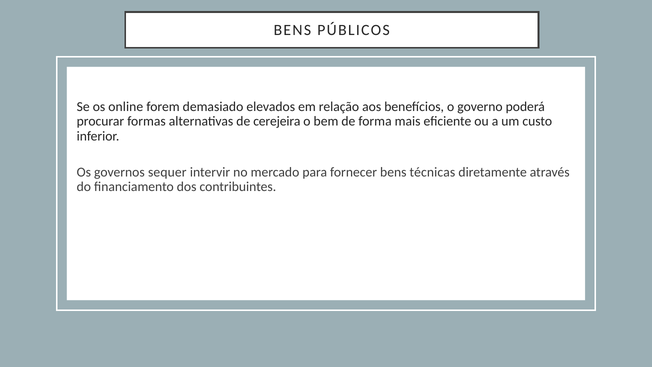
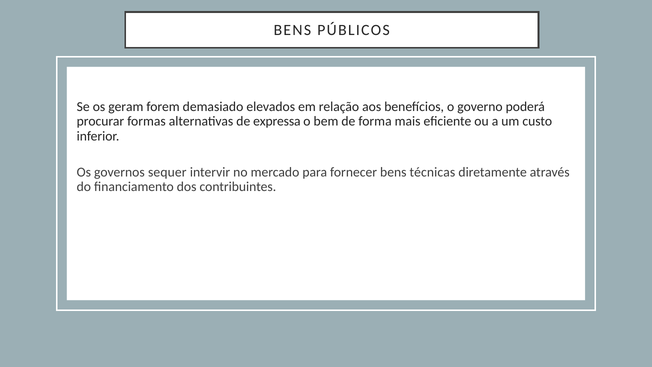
online: online -> geram (126, 107)
cerejeira: cerejeira -> expressa (277, 121)
